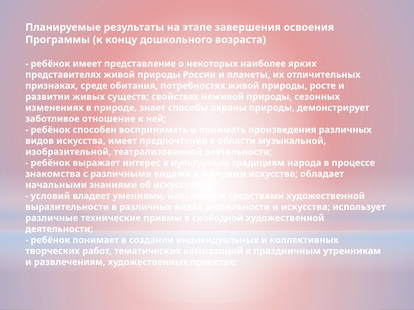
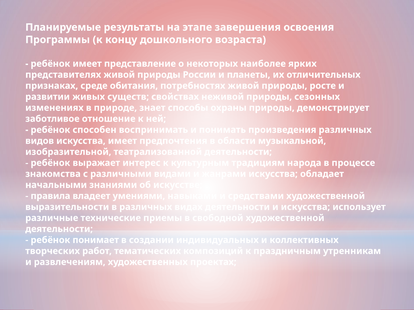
условий: условий -> правила (50, 196)
